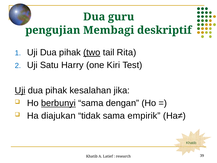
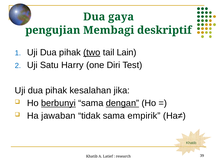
guru: guru -> gaya (121, 17)
Rita: Rita -> Lain (127, 52)
Kiri: Kiri -> Diri (113, 65)
Uji underline: present -> none (20, 90)
dengan underline: none -> present (122, 103)
diajukan: diajukan -> jawaban (58, 116)
